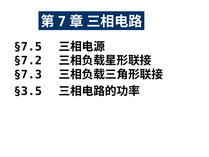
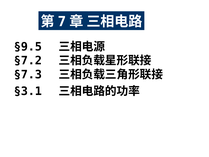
§7.5: §7.5 -> §9.5 (28, 47)
§3.5: §3.5 -> §3.1 (28, 91)
